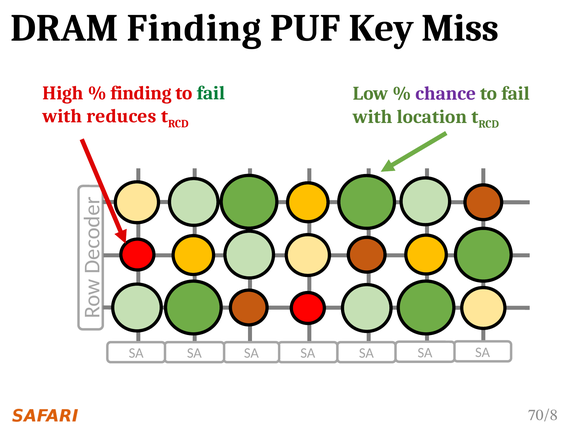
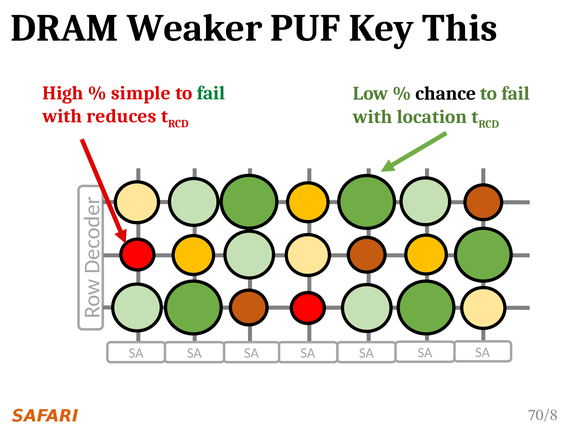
DRAM Finding: Finding -> Weaker (195, 28)
Miss: Miss -> This (460, 28)
finding: finding -> simple (141, 93)
chance colour: purple -> black (446, 93)
